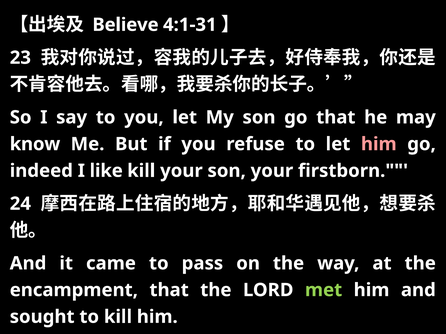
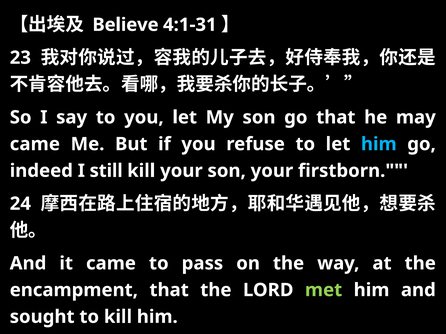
know: know -> came (35, 144)
him colour: pink -> light blue (379, 144)
like: like -> still (106, 171)
